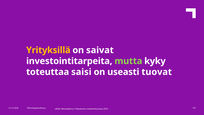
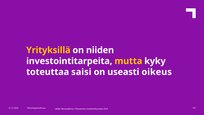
saivat: saivat -> niiden (100, 50)
mutta colour: light green -> yellow (128, 61)
tuovat: tuovat -> oikeus (157, 72)
